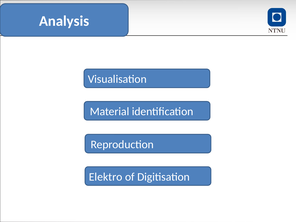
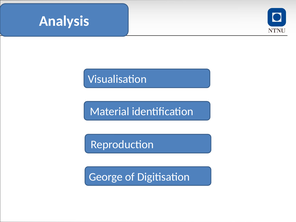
Elektro: Elektro -> George (106, 177)
